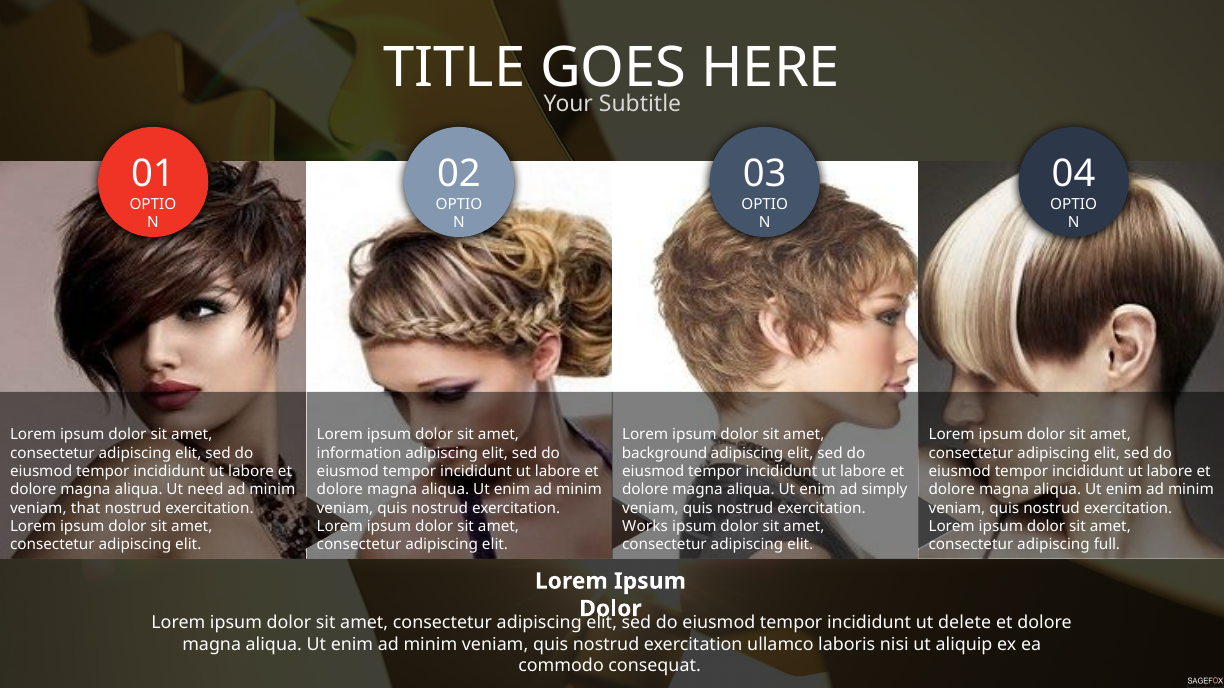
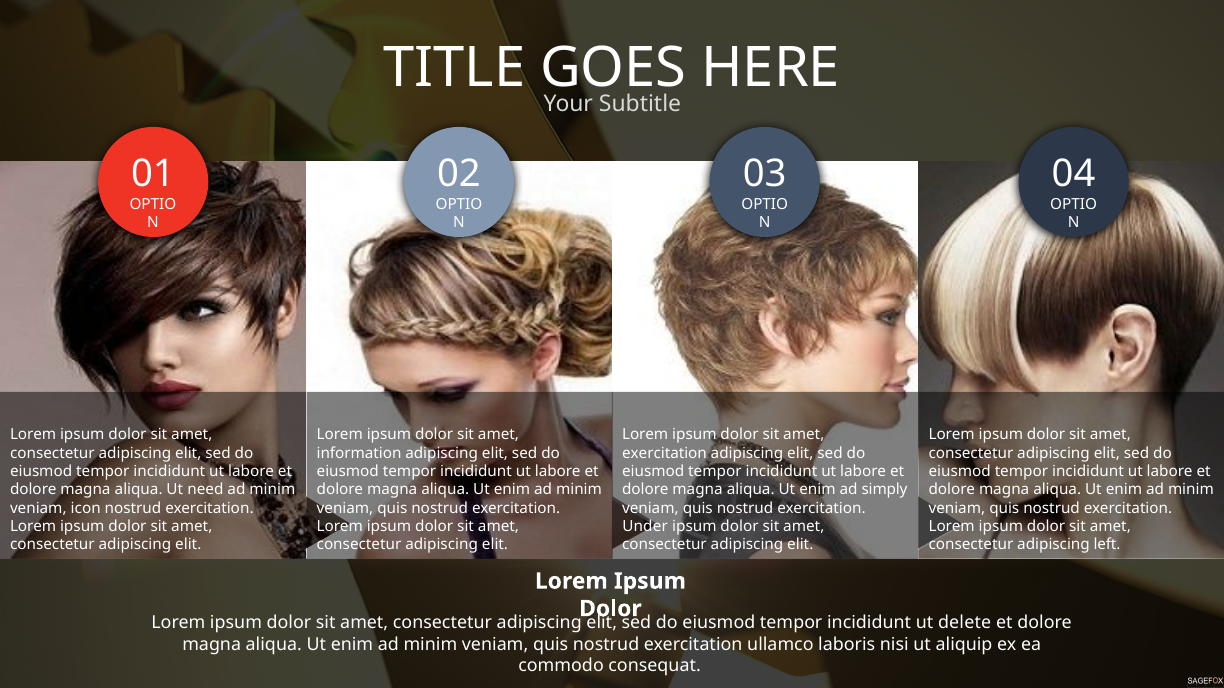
background: background -> exercitation (664, 453)
that: that -> icon (86, 508)
Works: Works -> Under (645, 527)
full: full -> left (1107, 545)
